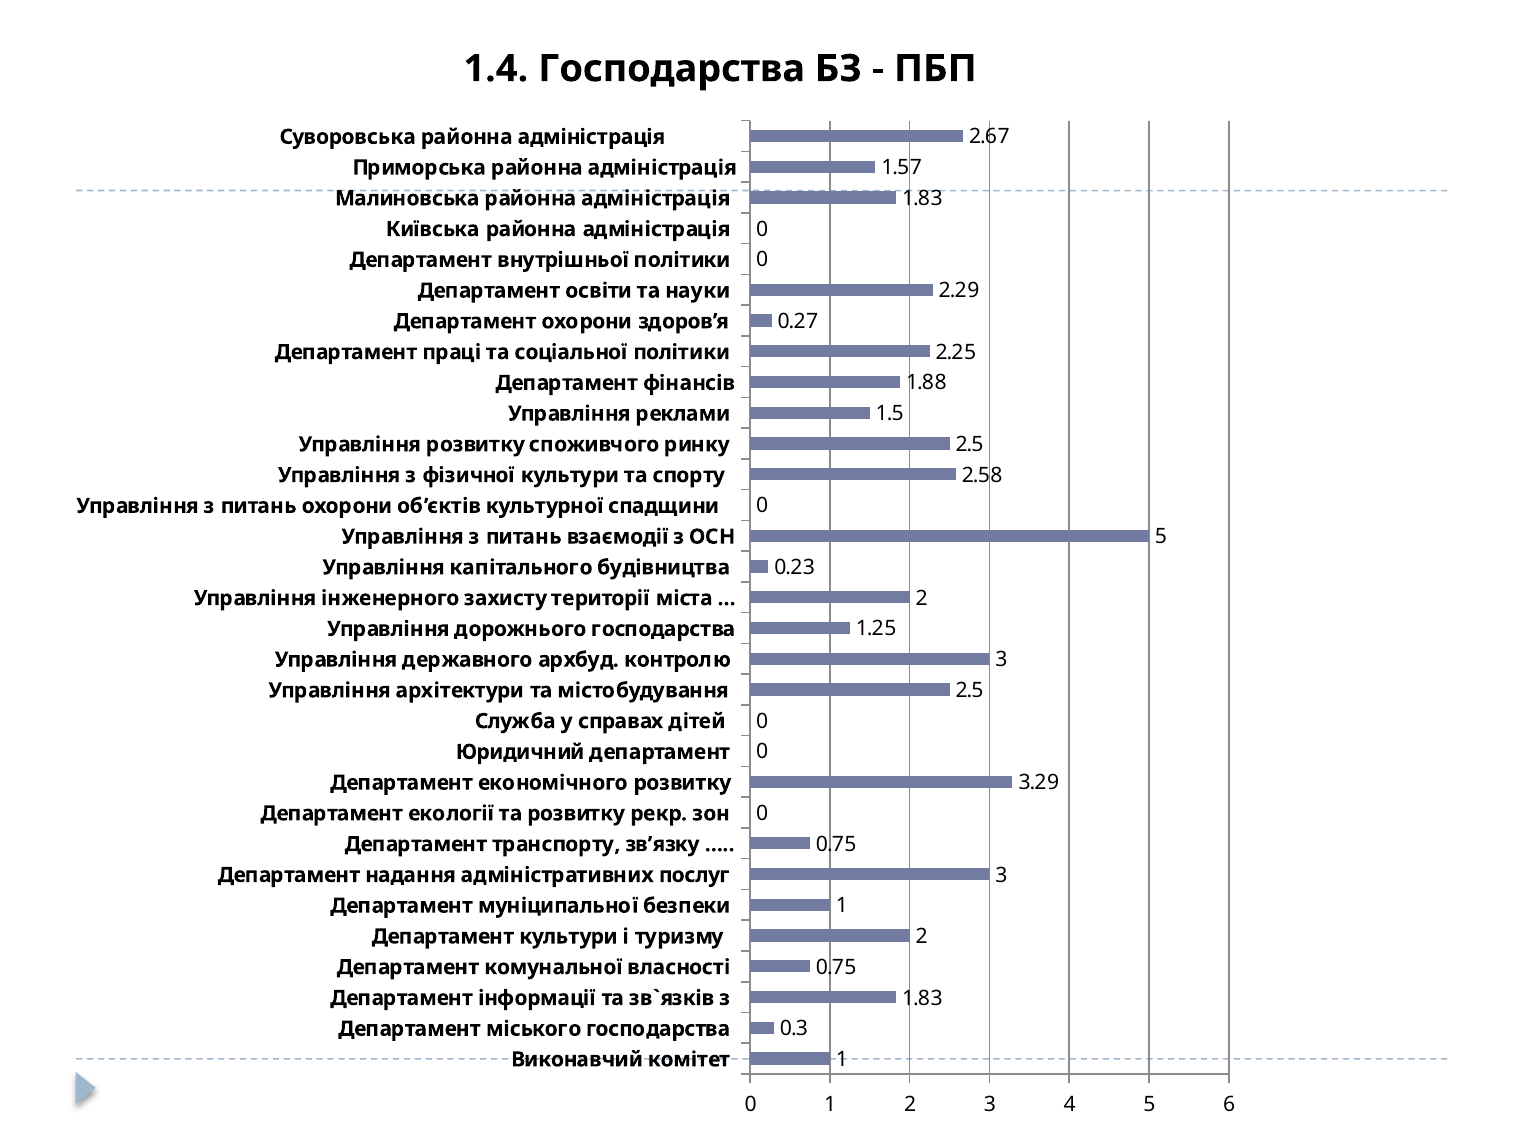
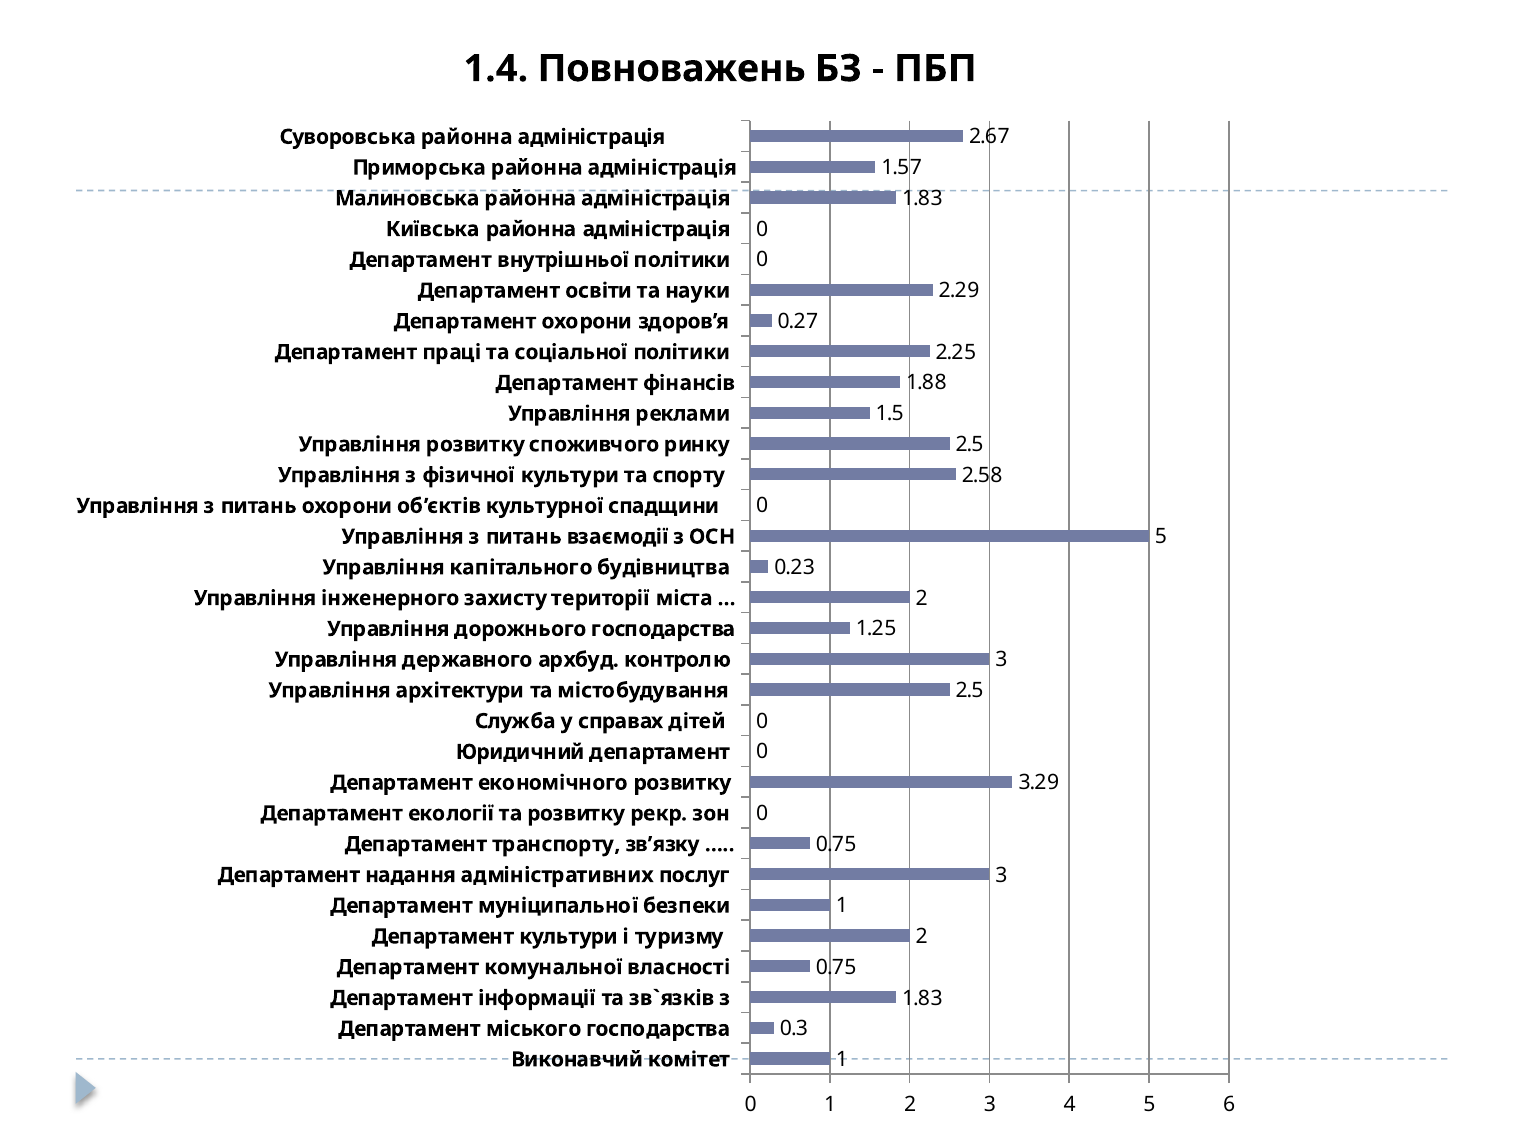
1.4 Господарства: Господарства -> Повноважень (672, 69)
